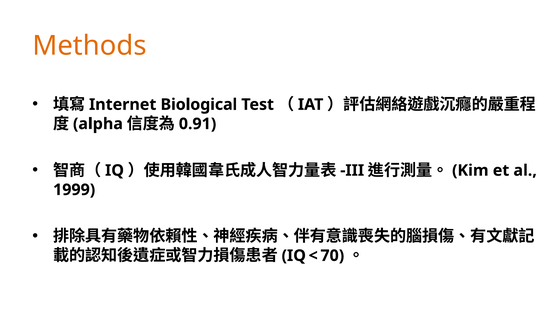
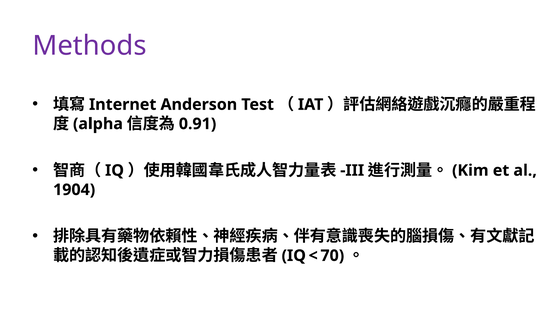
Methods colour: orange -> purple (90, 46)
Biological: Biological -> Anderson (199, 105)
1999: 1999 -> 1904 (74, 190)
